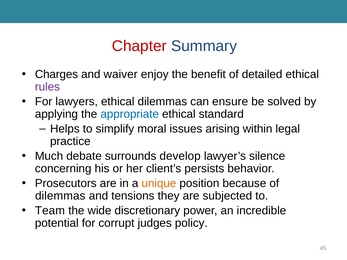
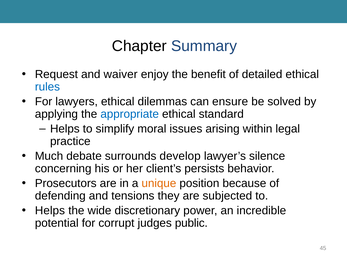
Chapter colour: red -> black (139, 46)
Charges: Charges -> Request (56, 74)
rules colour: purple -> blue (47, 87)
dilemmas: dilemmas -> defending (60, 196)
Team: Team -> Helps (50, 211)
policy: policy -> public (191, 223)
